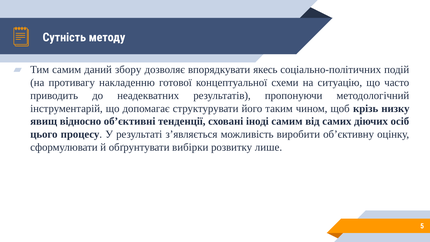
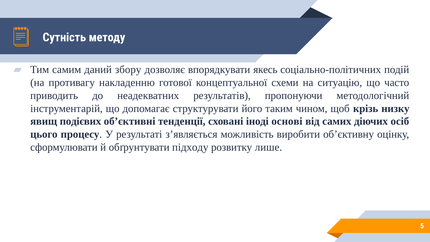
відносно: відносно -> подієвих (80, 121)
іноді самим: самим -> основі (287, 121)
вибірки: вибірки -> підходу (190, 147)
